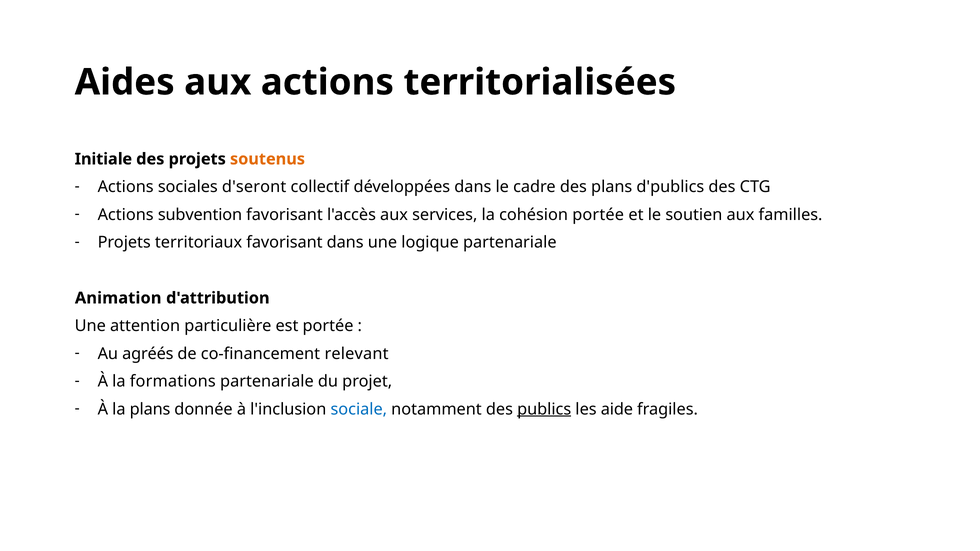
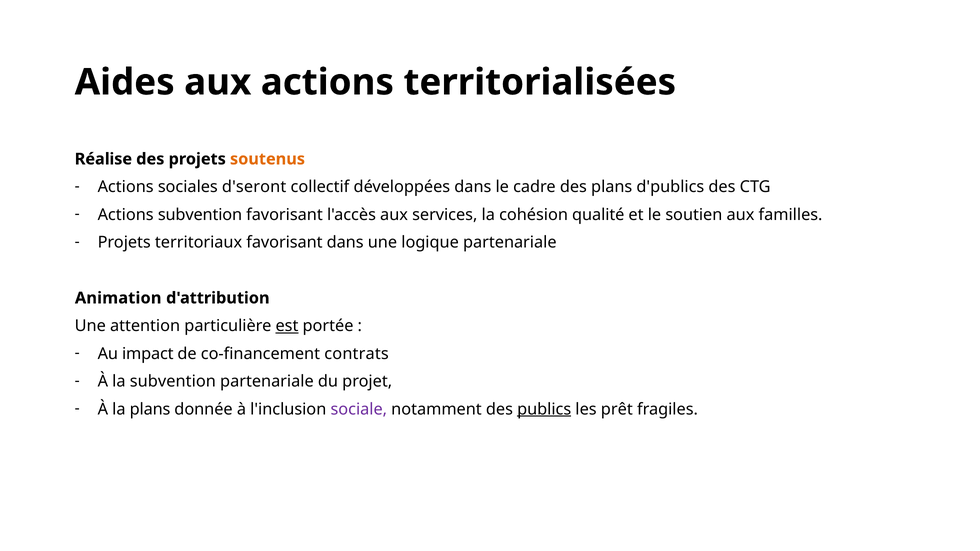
Initiale: Initiale -> Réalise (103, 159)
cohésion portée: portée -> qualité (598, 215)
est underline: none -> present (287, 326)
agréés: agréés -> impact (148, 354)
relevant: relevant -> contrats (357, 354)
la formations: formations -> subvention (173, 382)
sociale colour: blue -> purple (359, 409)
aide: aide -> prêt (617, 409)
